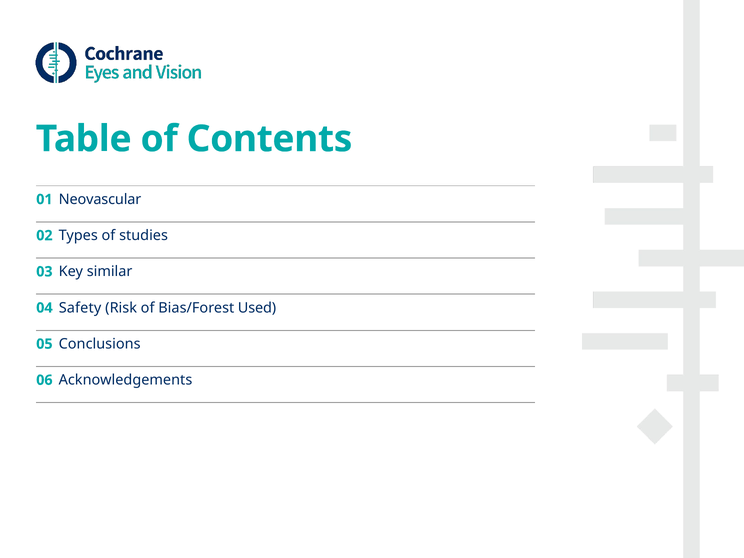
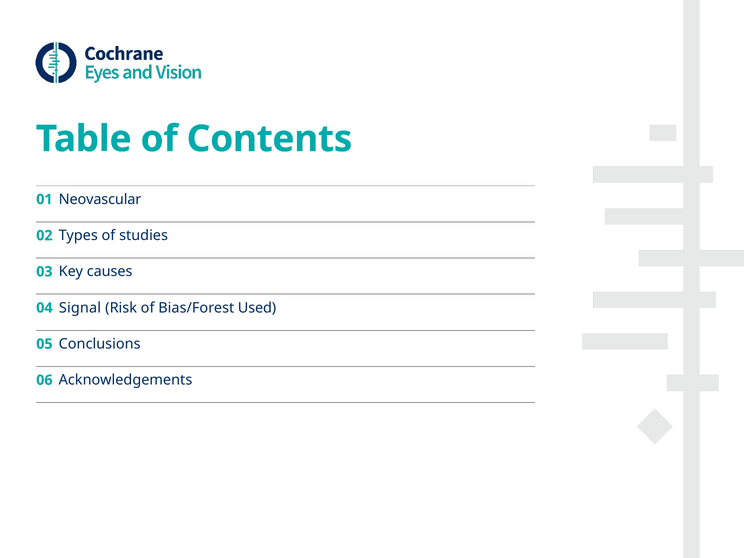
similar: similar -> causes (110, 272)
Safety: Safety -> Signal (80, 308)
